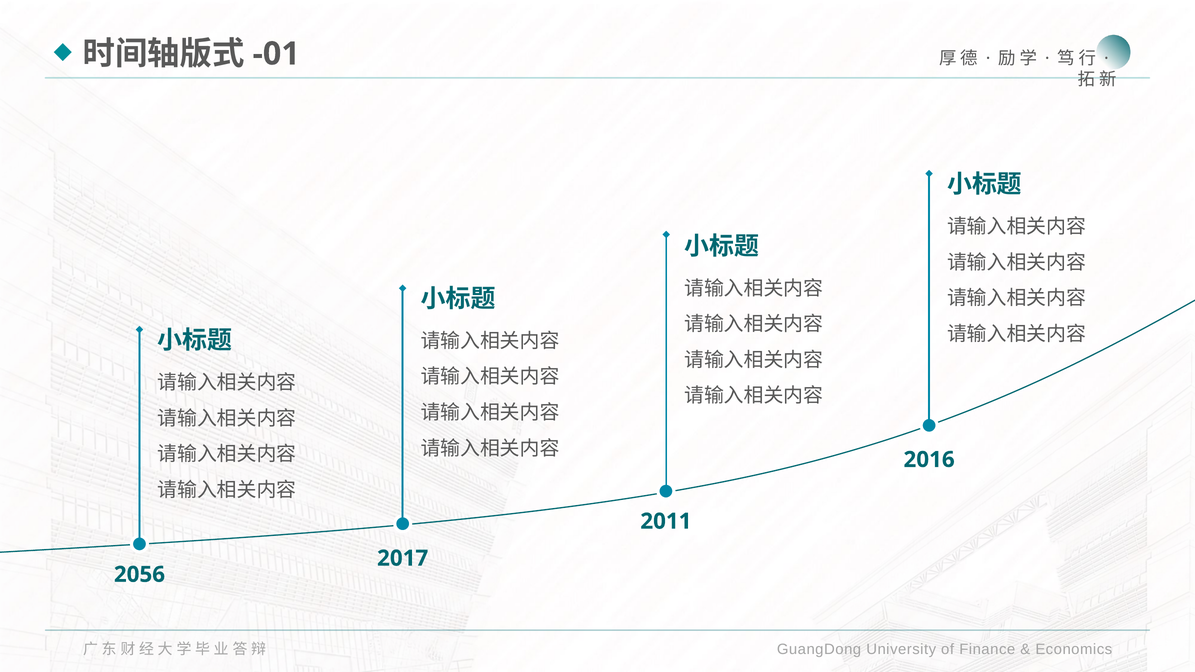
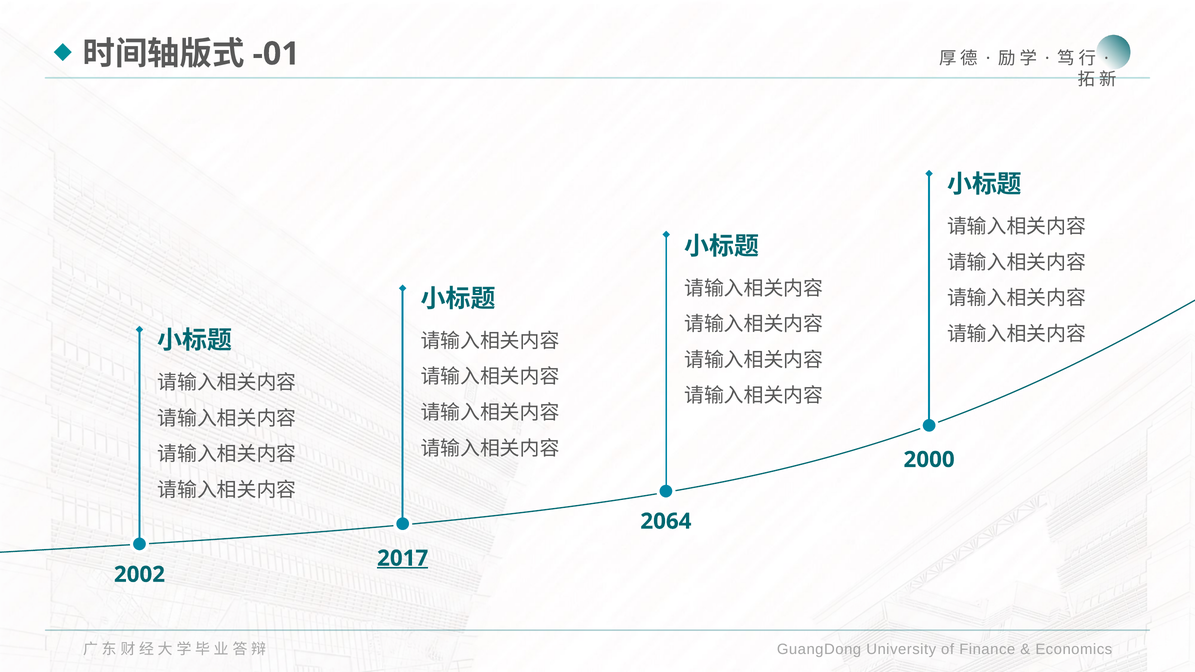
2016: 2016 -> 2000 (929, 460)
2011: 2011 -> 2064 (666, 521)
2017 underline: none -> present (403, 558)
2056: 2056 -> 2002 (139, 575)
